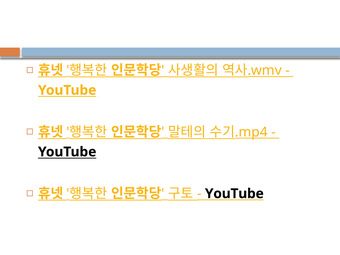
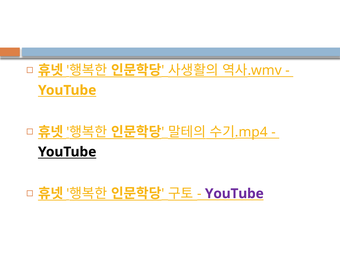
YouTube colour: black -> purple (234, 194)
